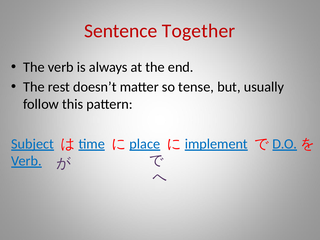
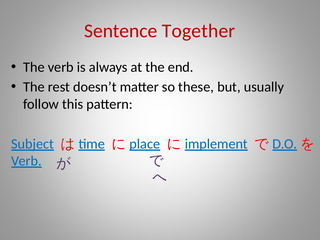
tense: tense -> these (196, 87)
